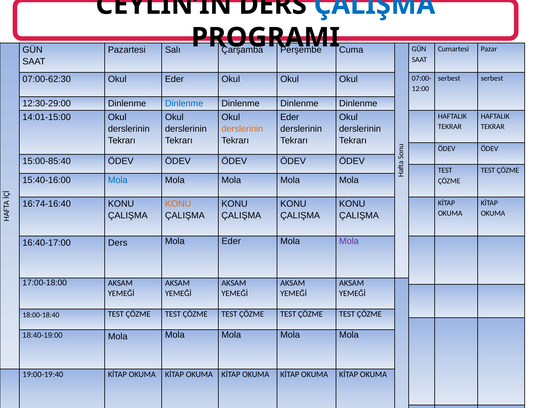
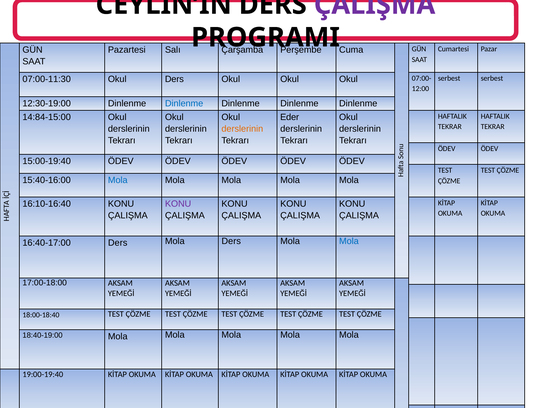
ÇALIŞMA colour: blue -> purple (375, 5)
07:00-62:30: 07:00-62:30 -> 07:00-11:30 (47, 79)
Okul Eder: Eder -> Ders (174, 79)
12:30-29:00: 12:30-29:00 -> 12:30-19:00 (47, 103)
14:01-15:00: 14:01-15:00 -> 14:84-15:00 (47, 117)
15:00-85:40: 15:00-85:40 -> 15:00-19:40 (47, 161)
16:74-16:40: 16:74-16:40 -> 16:10-16:40 (47, 204)
KONU colour: orange -> purple (178, 204)
Mola Eder: Eder -> Ders (231, 241)
Mola colour: purple -> blue (349, 241)
